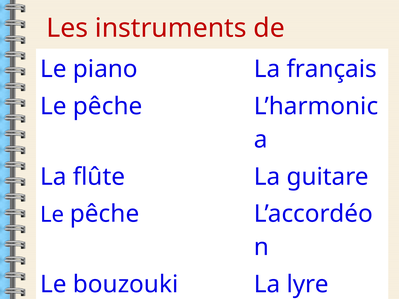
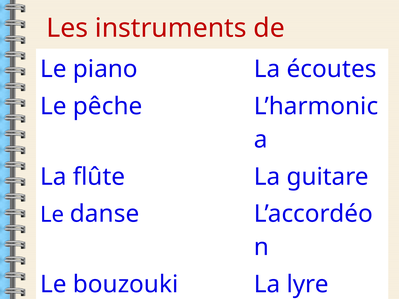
français: français -> écoutes (332, 69)
pêche: pêche -> danse (105, 214)
